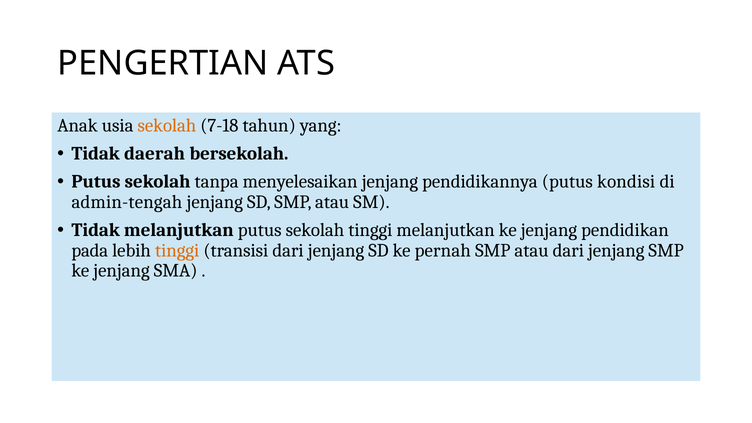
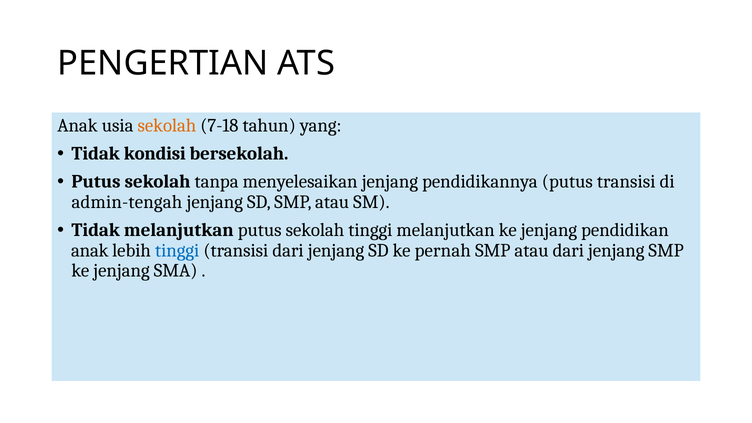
daerah: daerah -> kondisi (155, 154)
putus kondisi: kondisi -> transisi (626, 182)
pada: pada -> anak (90, 250)
tinggi colour: orange -> blue (177, 250)
